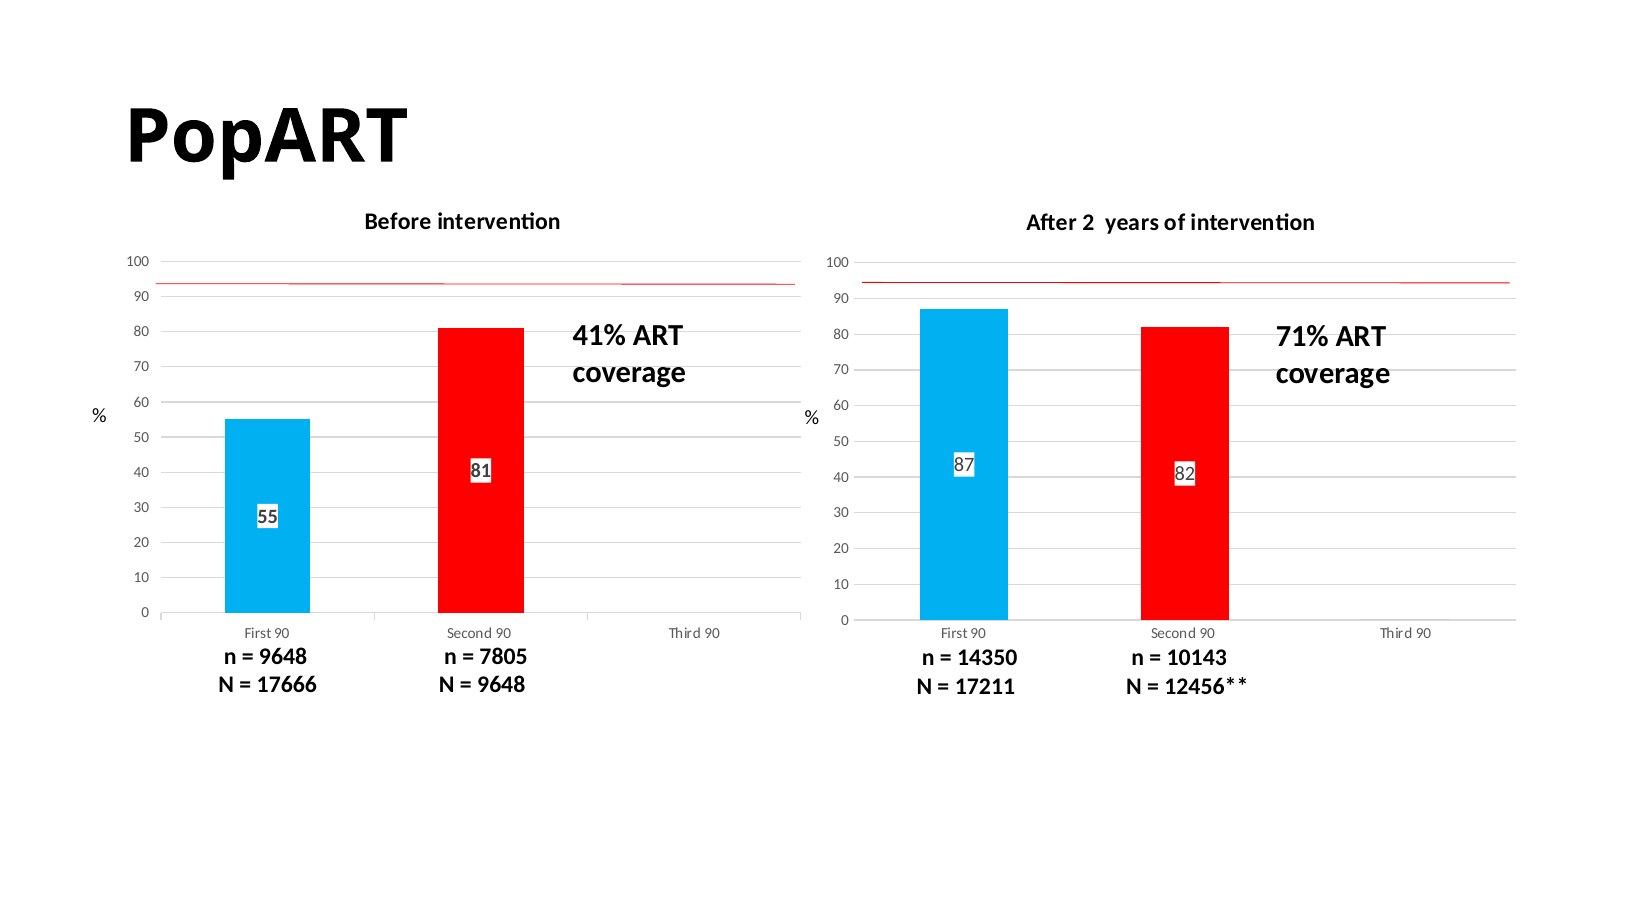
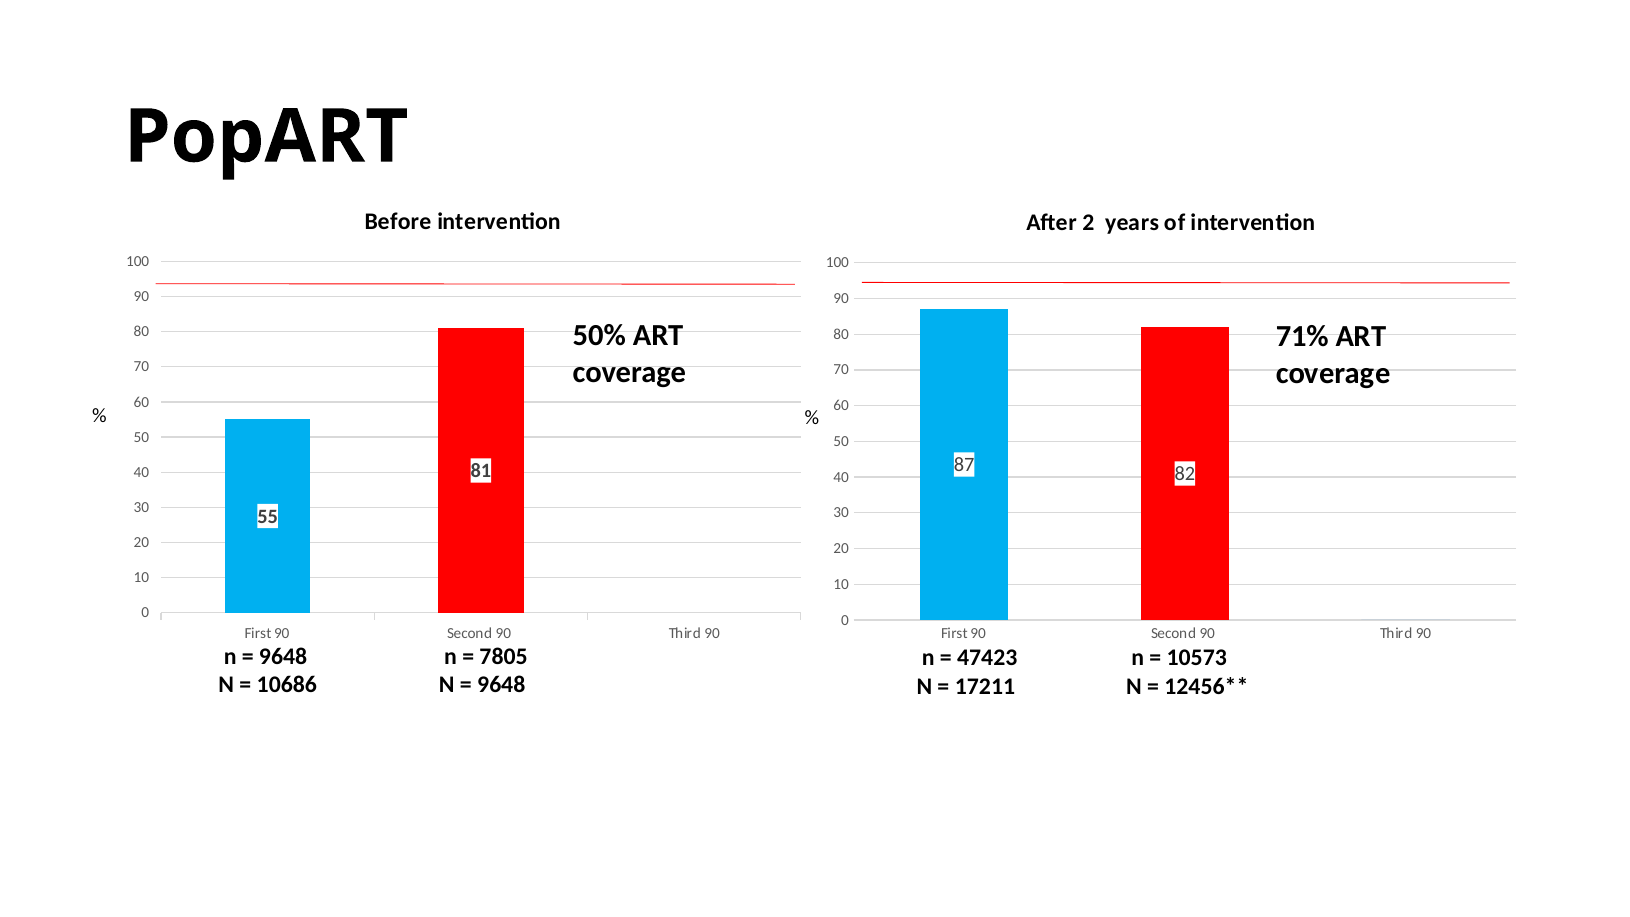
41%: 41% -> 50% (599, 336)
14350: 14350 -> 47423 (987, 658)
10143: 10143 -> 10573 (1197, 658)
17666: 17666 -> 10686 (287, 685)
